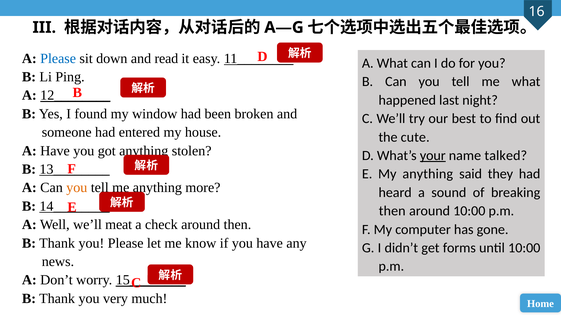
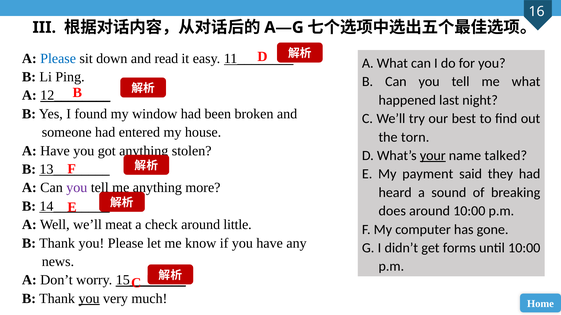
cute: cute -> torn (415, 137)
My anything: anything -> payment (428, 174)
you colour: orange -> purple (77, 188)
then: then -> does (392, 211)
around then: then -> little (238, 225)
you underline: none -> present (89, 299)
